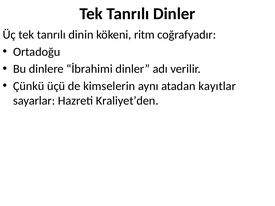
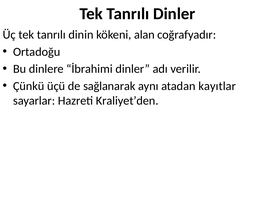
ritm: ritm -> alan (144, 35)
kimselerin: kimselerin -> sağlanarak (109, 86)
